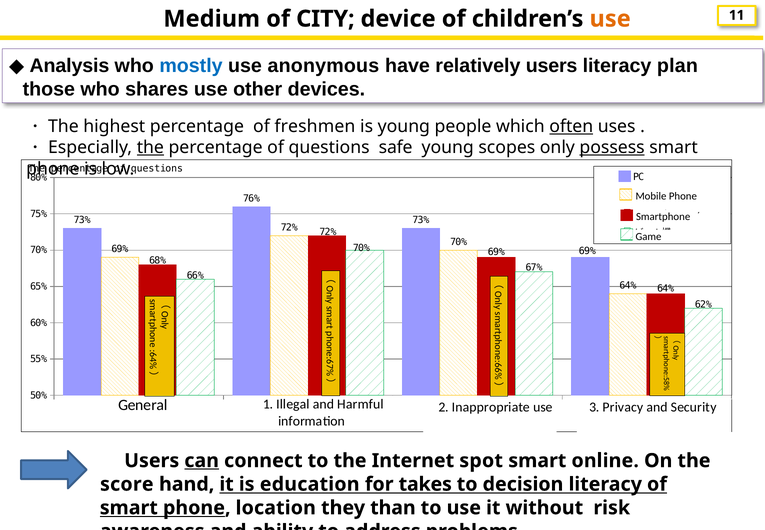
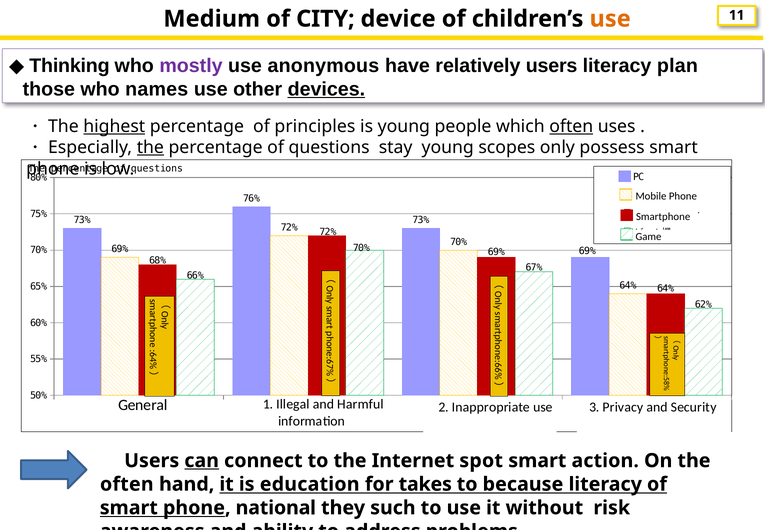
Analysis: Analysis -> Thinking (69, 65)
mostly colour: blue -> purple (191, 65)
shares: shares -> names (157, 89)
devices underline: none -> present (326, 89)
highest underline: none -> present (114, 126)
freshmen: freshmen -> principles (315, 126)
safe: safe -> stay (396, 147)
possess underline: present -> none (612, 147)
online: online -> action (605, 460)
score: score -> often (127, 484)
decision: decision -> because (523, 484)
location: location -> national (276, 507)
than: than -> such (393, 507)
